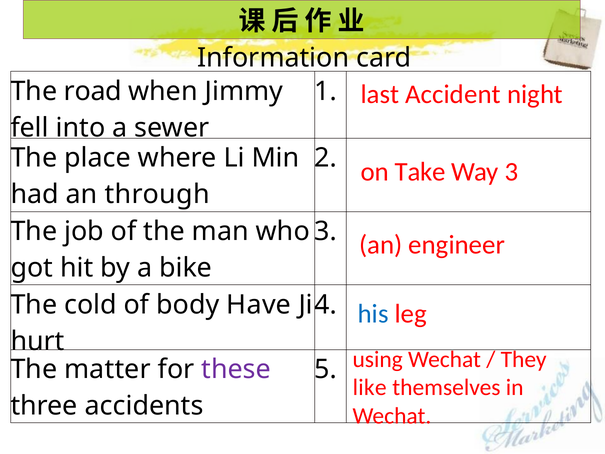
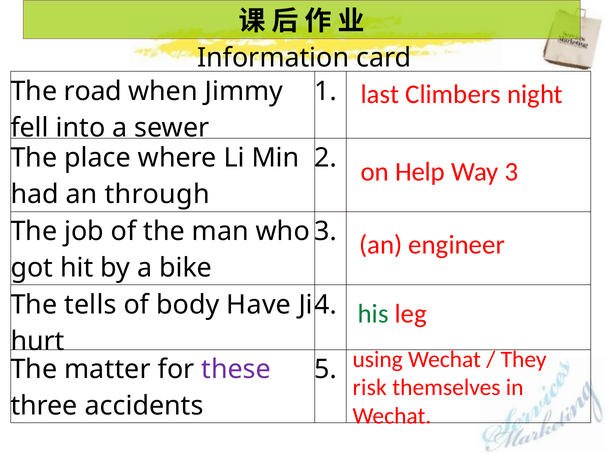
Accident: Accident -> Climbers (453, 95)
Take: Take -> Help (420, 172)
cold: cold -> tells (90, 305)
his colour: blue -> green (373, 314)
like: like -> risk (370, 387)
